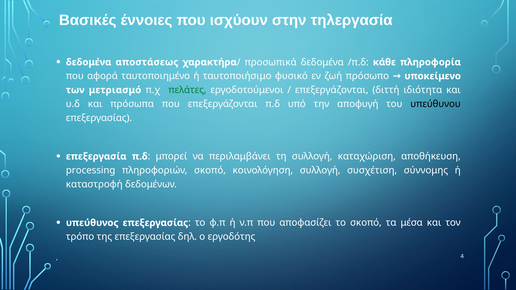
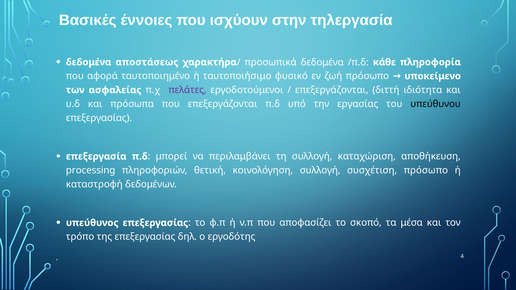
μετριασμό: μετριασμό -> ασφαλείας (115, 90)
πελάτες colour: green -> purple (187, 90)
αποφυγή: αποφυγή -> εργασίας (358, 104)
πληροφοριών σκοπό: σκοπό -> θετική (210, 170)
συσχέτιση σύννομης: σύννομης -> πρόσωπο (426, 170)
